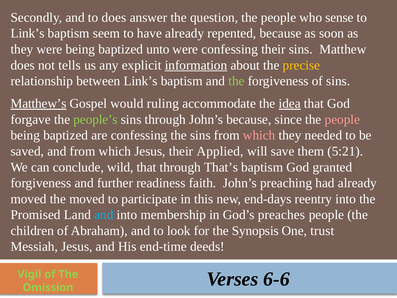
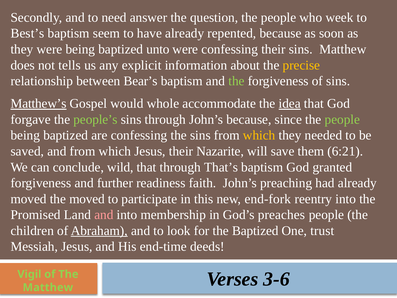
to does: does -> need (114, 17)
sense: sense -> week (339, 17)
Link’s: Link’s -> Best’s (27, 33)
information underline: present -> none (196, 65)
between Link’s: Link’s -> Bear’s (141, 81)
ruling: ruling -> whole (163, 103)
people colour: pink -> light green (342, 119)
which colour: pink -> yellow (259, 135)
Applied: Applied -> Nazarite (220, 151)
5:21: 5:21 -> 6:21 (345, 151)
end-days: end-days -> end-fork (268, 199)
and colour: light blue -> pink (104, 215)
Abraham underline: none -> present (99, 231)
the Synopsis: Synopsis -> Baptized (255, 231)
6-6: 6-6 -> 3-6 (276, 279)
Omission: Omission -> Matthew (48, 287)
